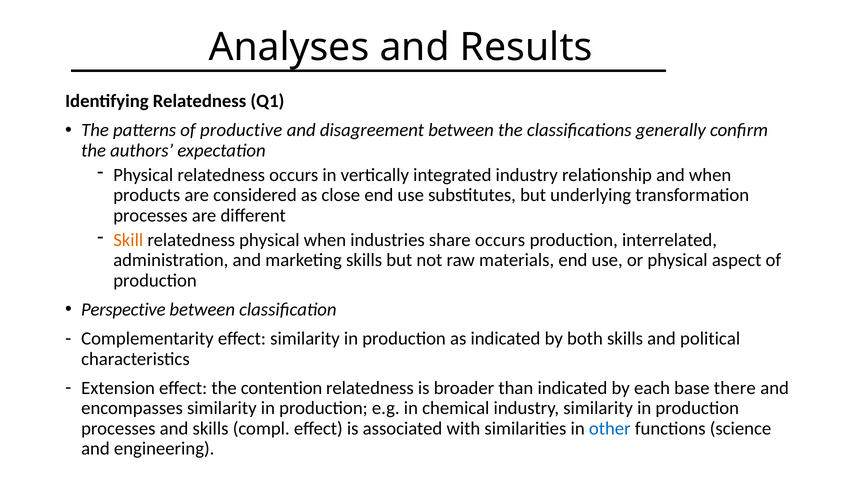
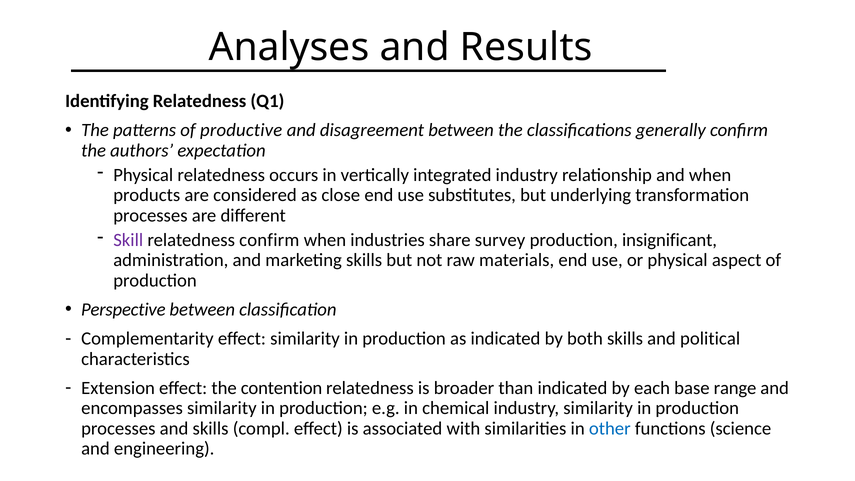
Skill colour: orange -> purple (128, 240)
relatedness physical: physical -> confirm (269, 240)
share occurs: occurs -> survey (500, 240)
interrelated: interrelated -> insignificant (670, 240)
there: there -> range (735, 388)
